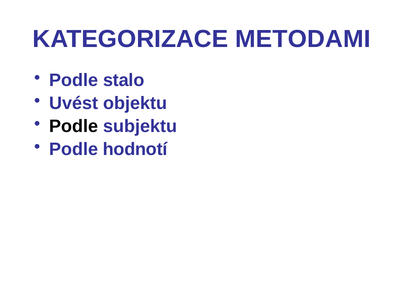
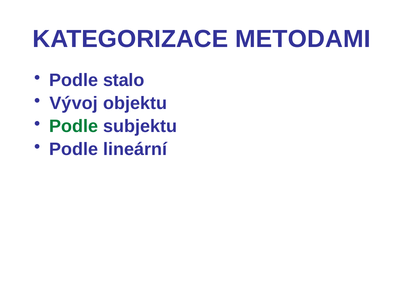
Uvést: Uvést -> Vývoj (74, 103)
Podle colour: black -> green (74, 126)
hodnotí: hodnotí -> lineární (135, 149)
